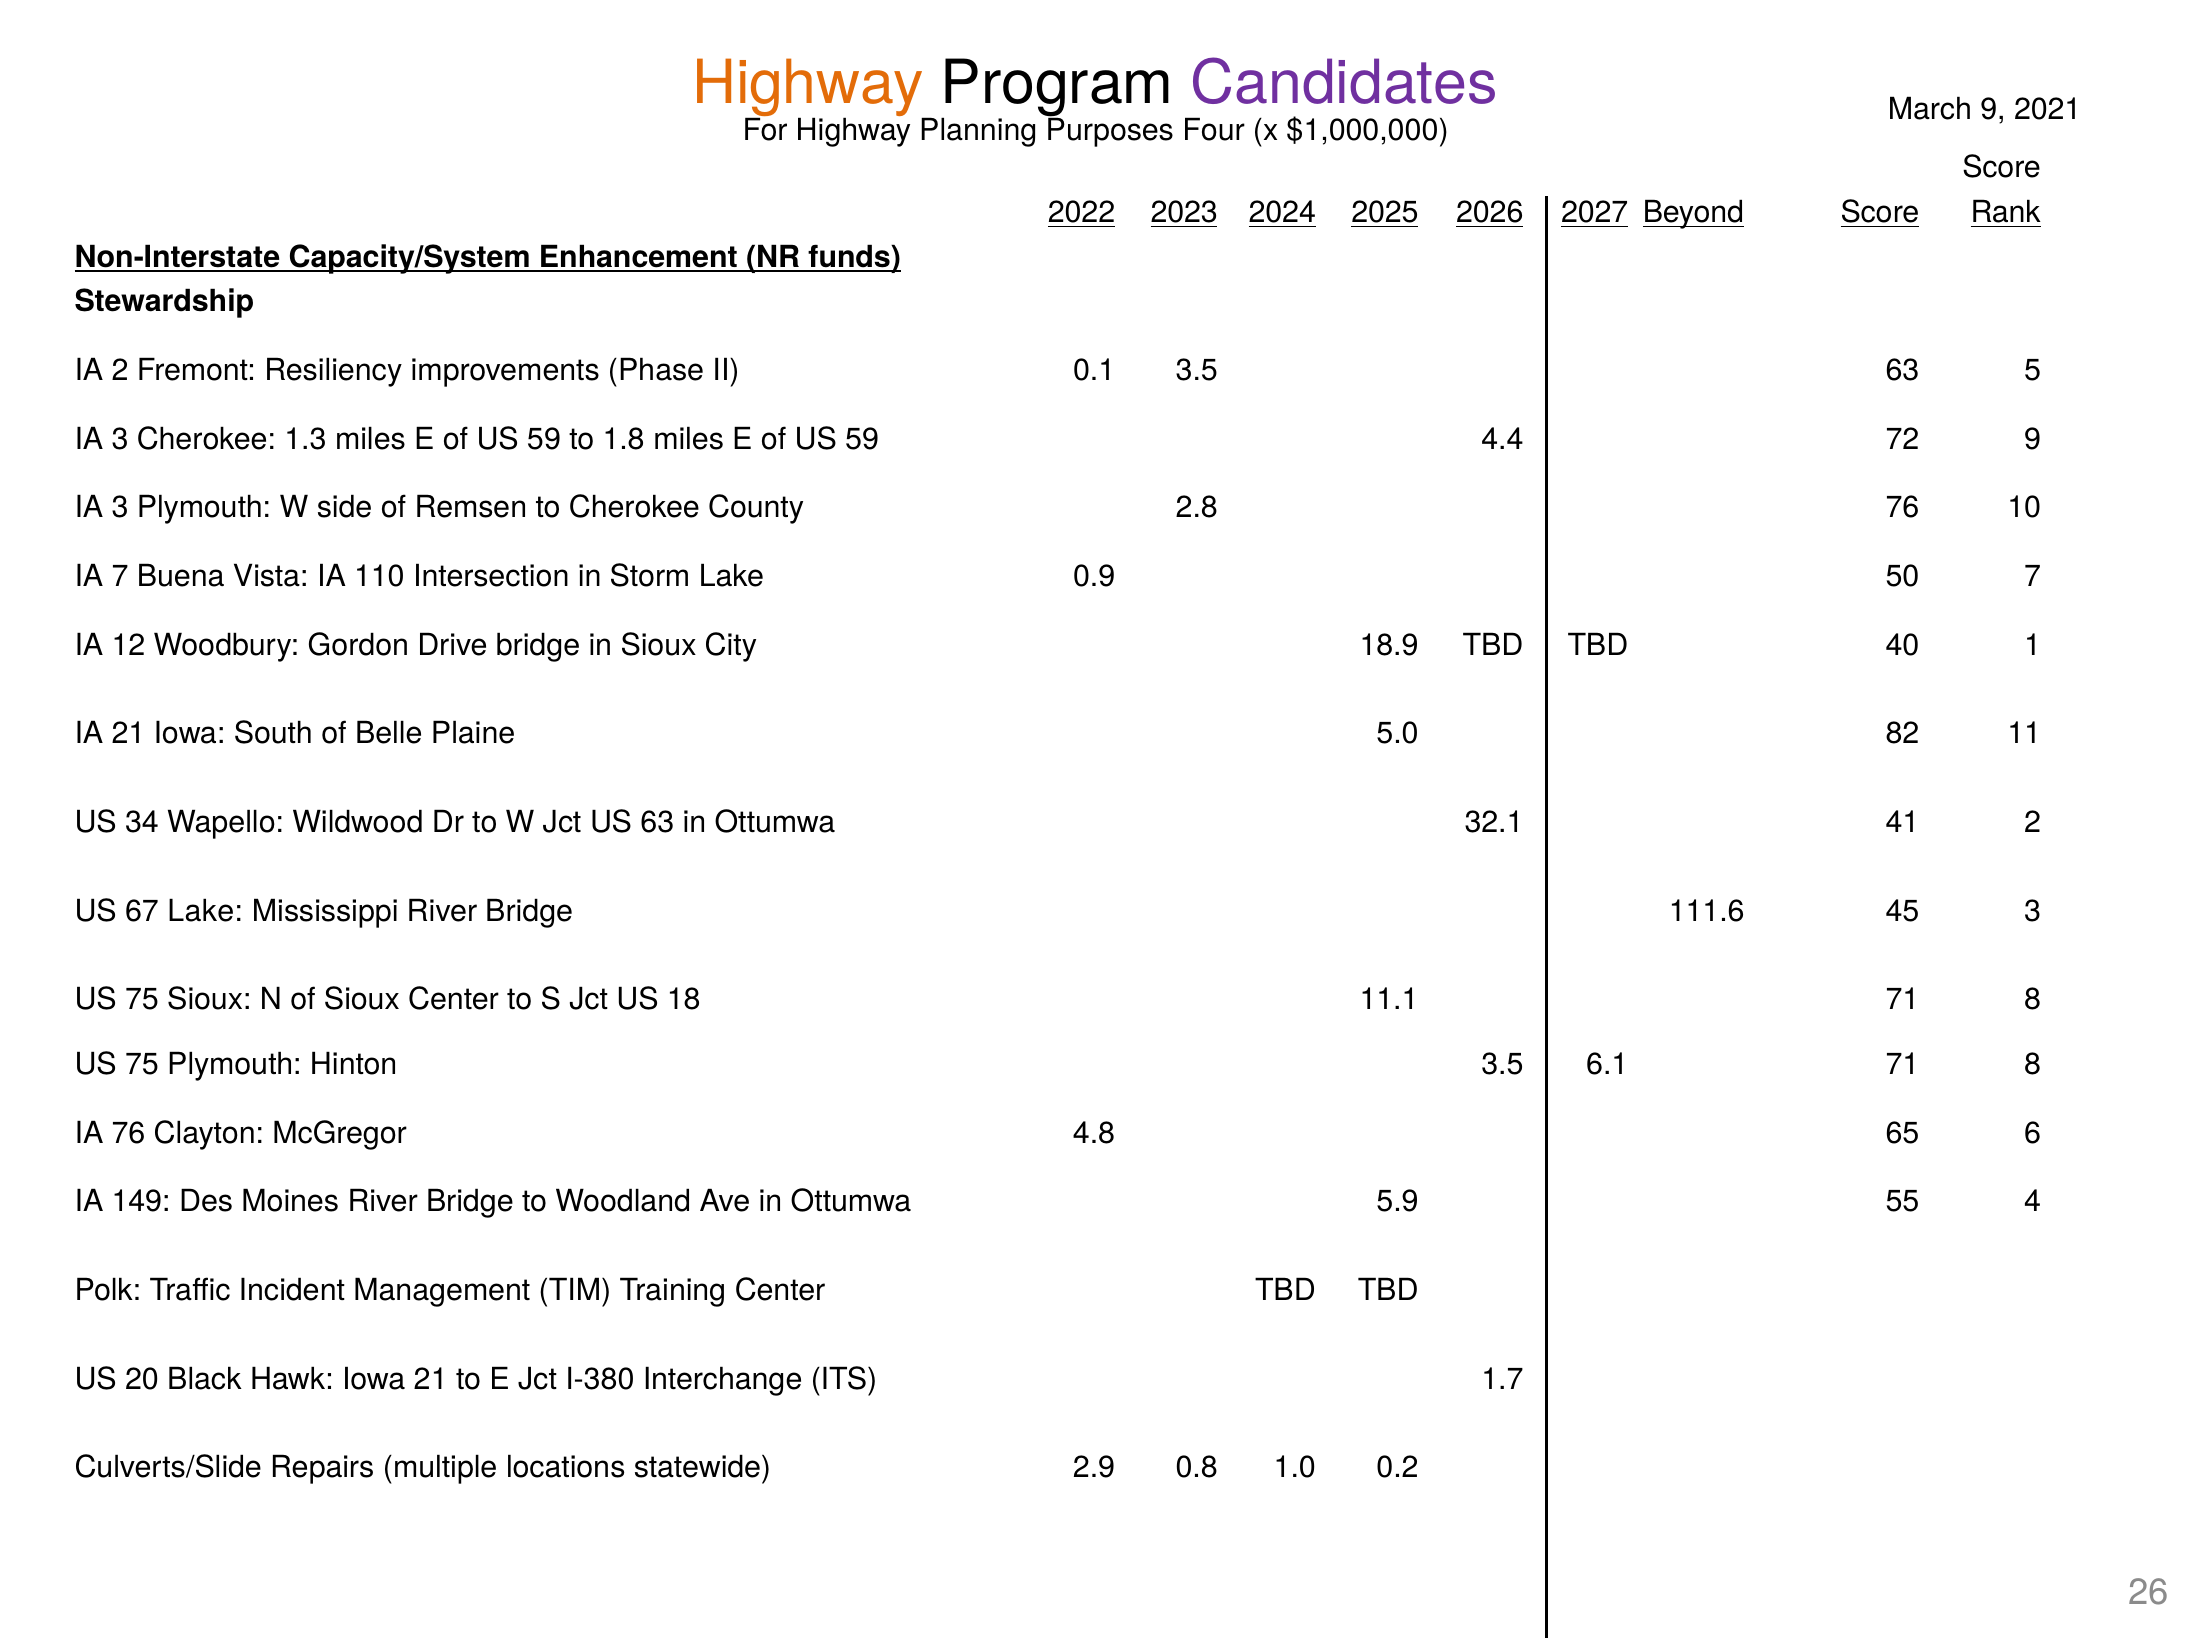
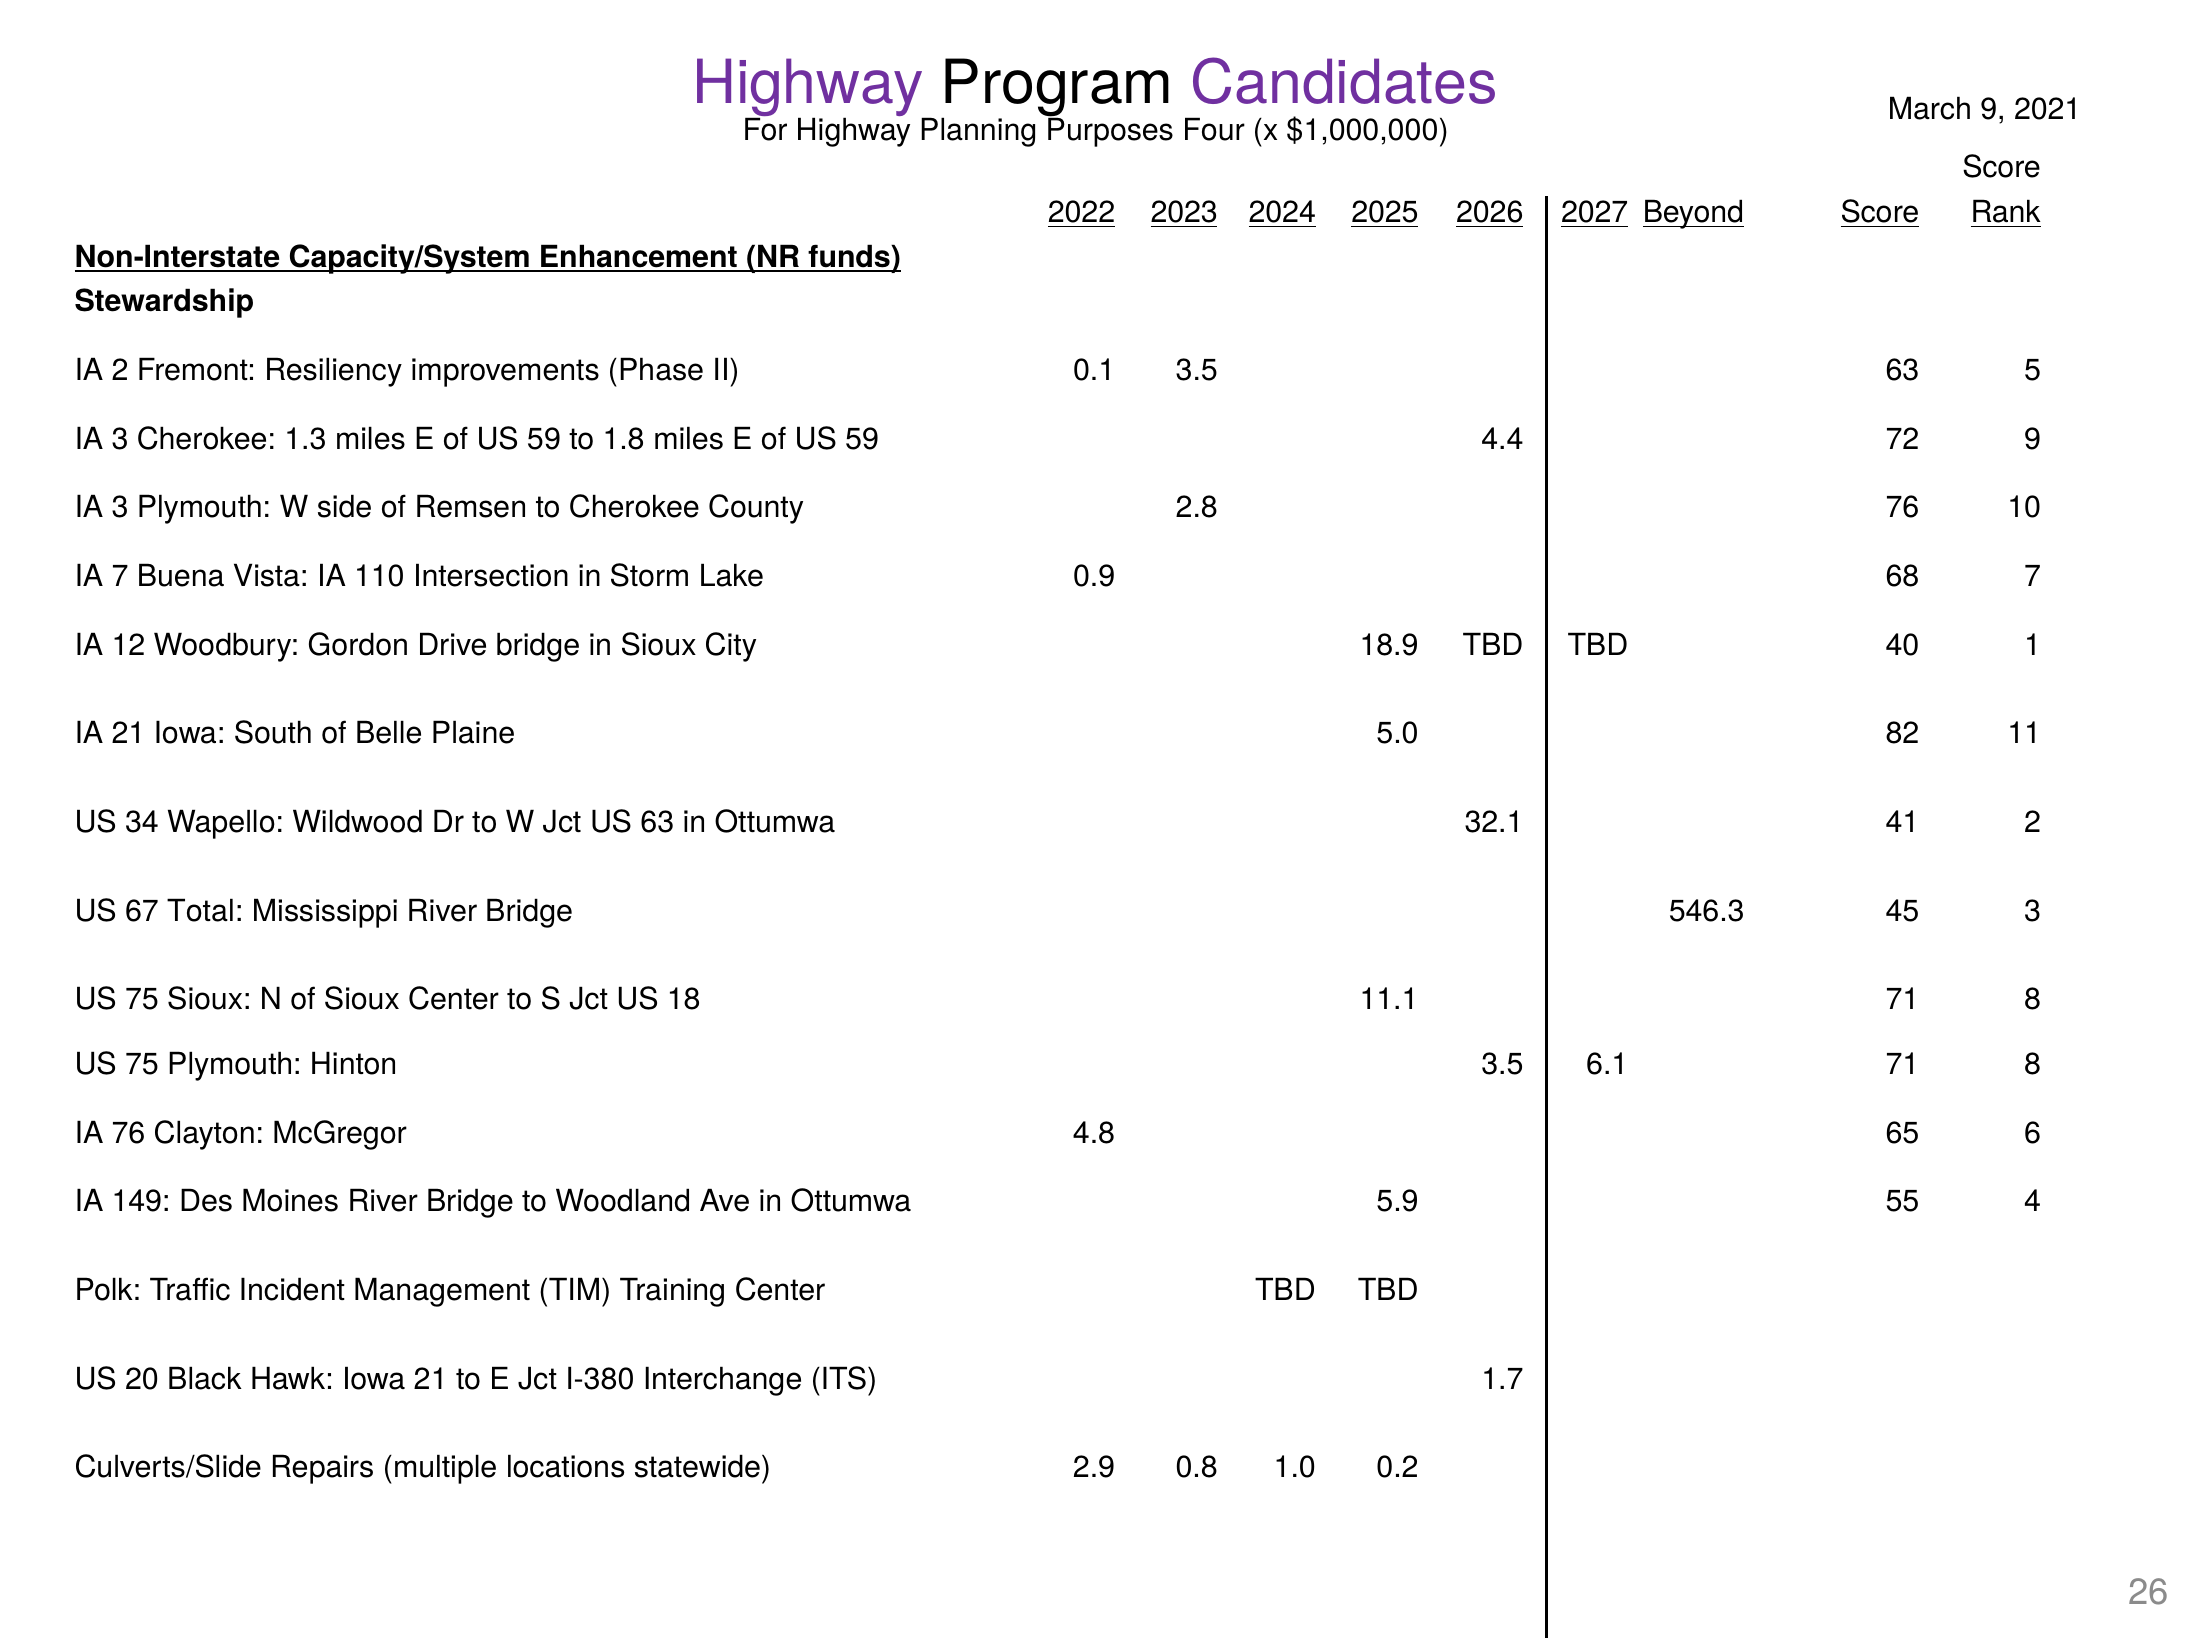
Highway colour: orange -> purple (808, 84)
50: 50 -> 68 (1902, 576)
67 Lake: Lake -> Total (205, 911)
111.6: 111.6 -> 546.3 (1707, 911)
